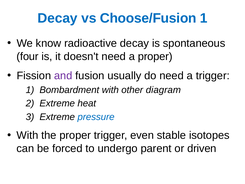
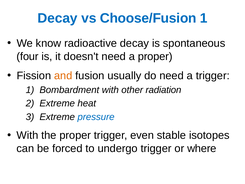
and colour: purple -> orange (63, 76)
diagram: diagram -> radiation (163, 90)
undergo parent: parent -> trigger (156, 148)
driven: driven -> where (202, 148)
